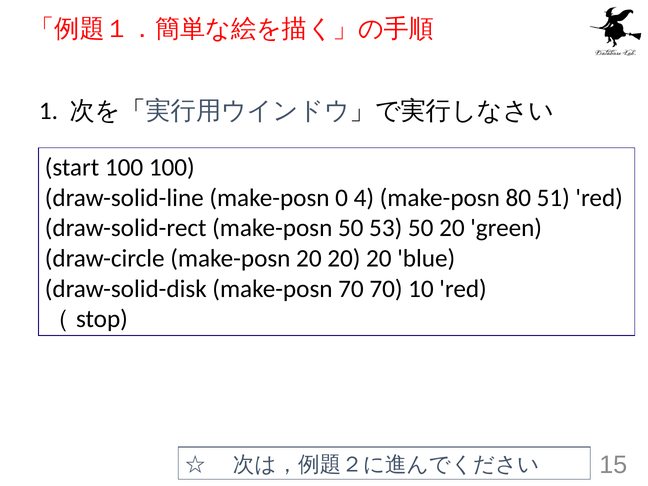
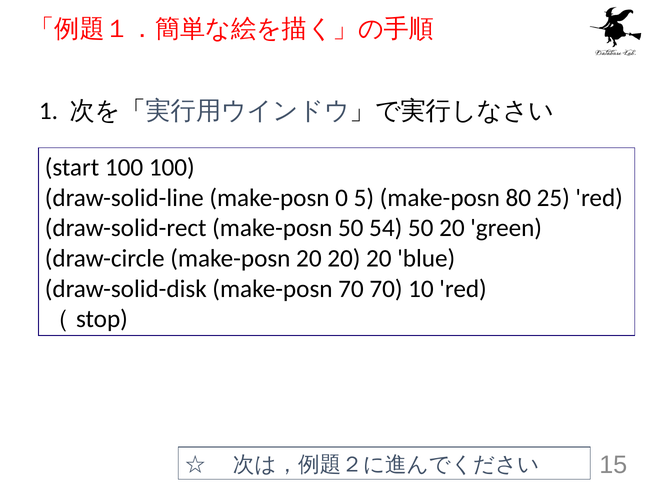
4: 4 -> 5 (364, 198)
51: 51 -> 25 (553, 198)
53: 53 -> 54 (386, 228)
